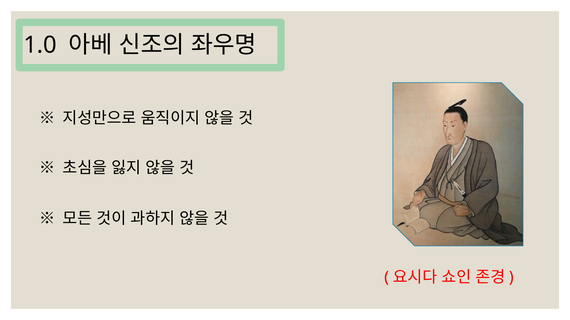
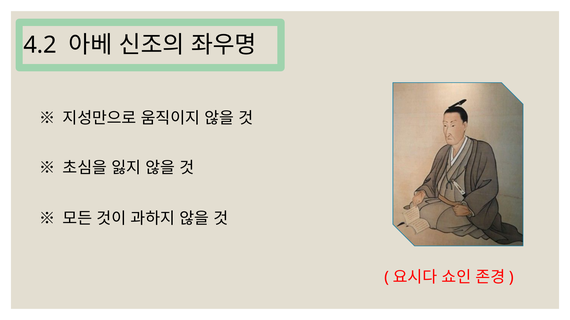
1.0: 1.0 -> 4.2 (40, 45)
